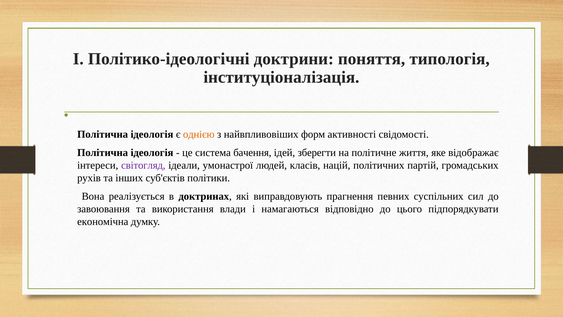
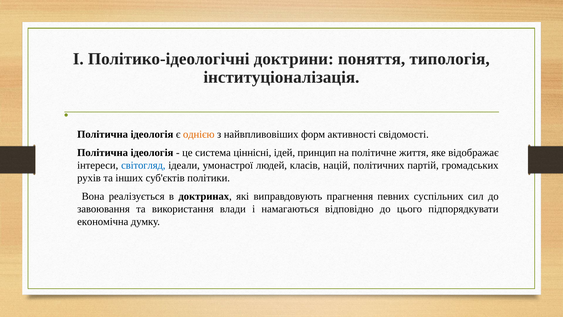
бачення: бачення -> ціннісні (252, 152)
зберегти: зберегти -> принцип (317, 152)
світогляд colour: purple -> blue (143, 165)
